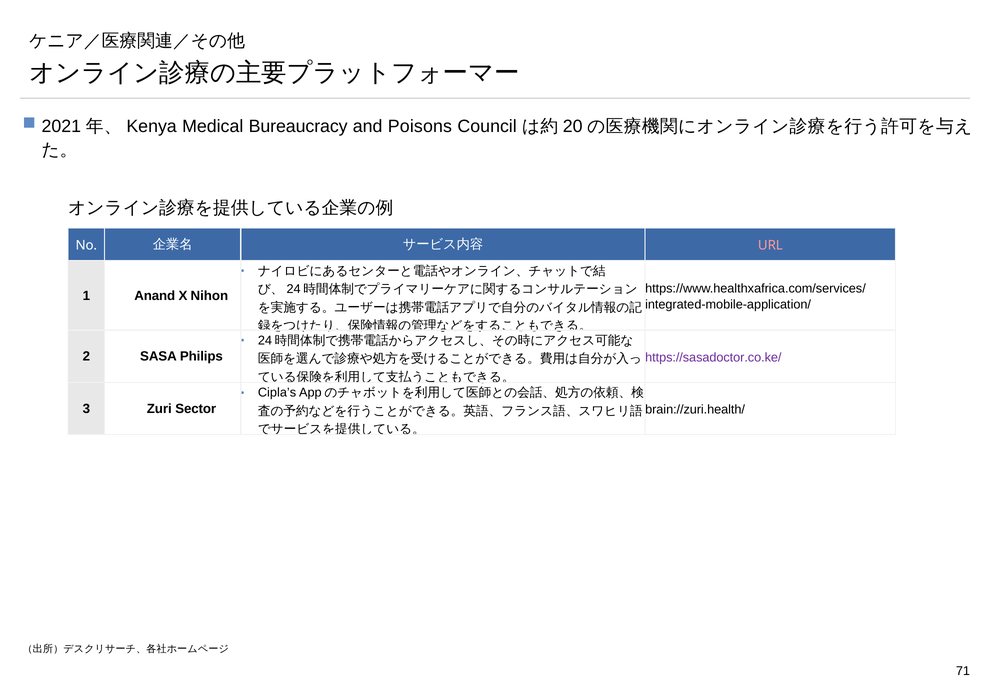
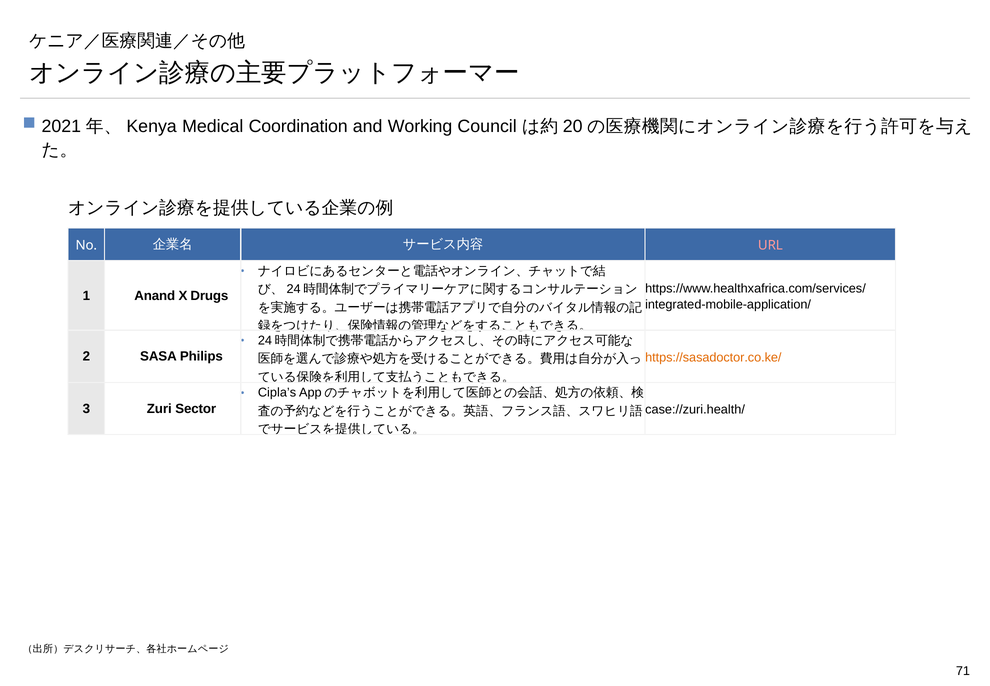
Bureaucracy: Bureaucracy -> Coordination (298, 126)
Poisons: Poisons -> Working (420, 126)
Nihon: Nihon -> Drugs (209, 295)
https://sasadoctor.co.ke/ colour: purple -> orange (713, 357)
brain://zuri.health/: brain://zuri.health/ -> case://zuri.health/ (695, 409)
